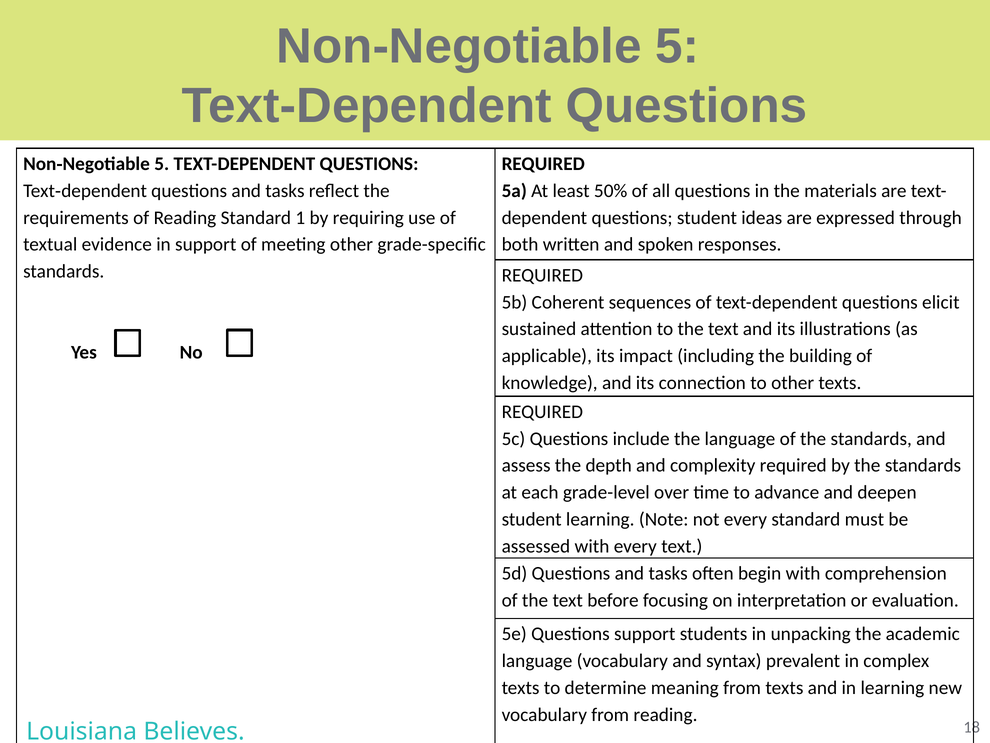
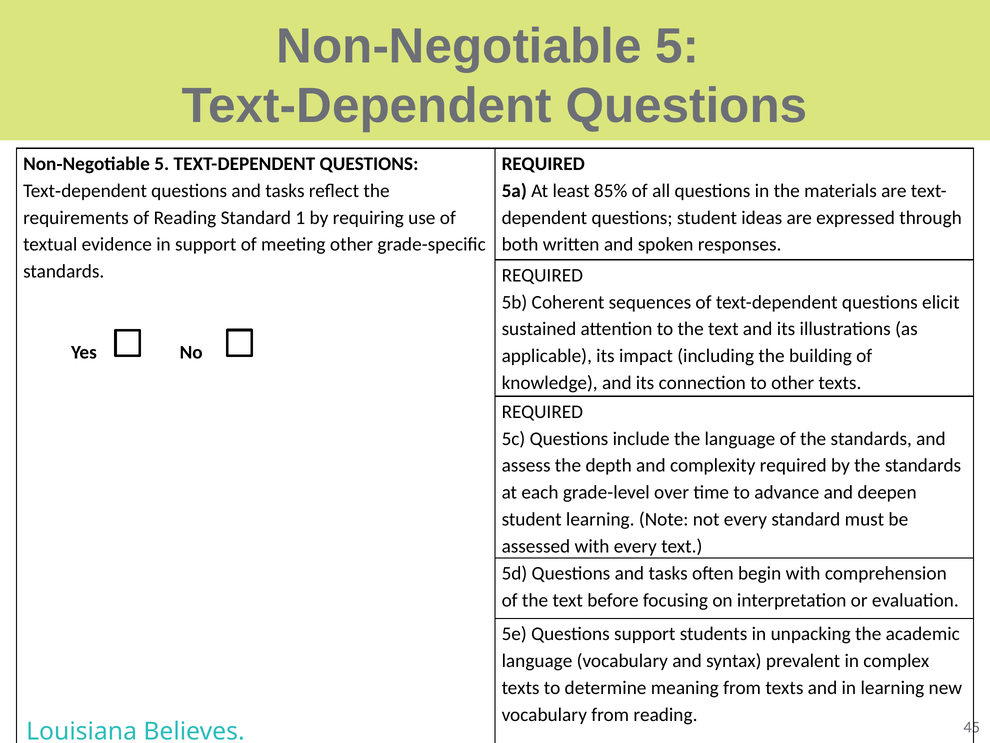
50%: 50% -> 85% (611, 191)
18: 18 -> 45 (972, 727)
